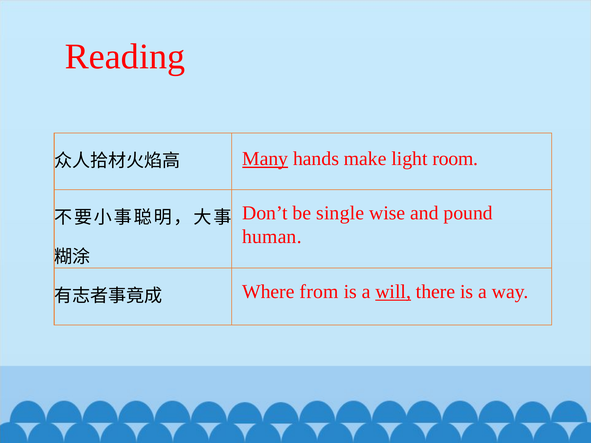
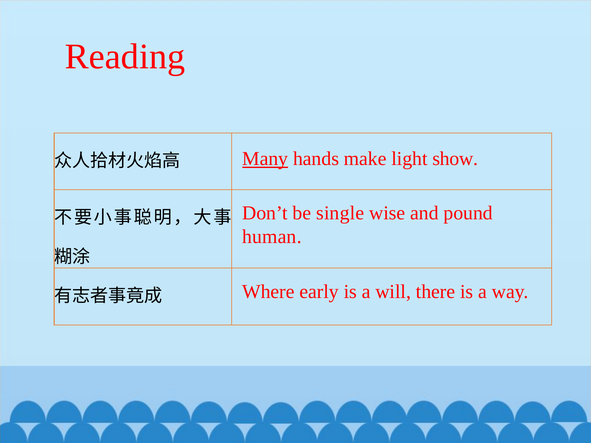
room: room -> show (455, 159)
from: from -> early (319, 292)
will underline: present -> none (393, 292)
